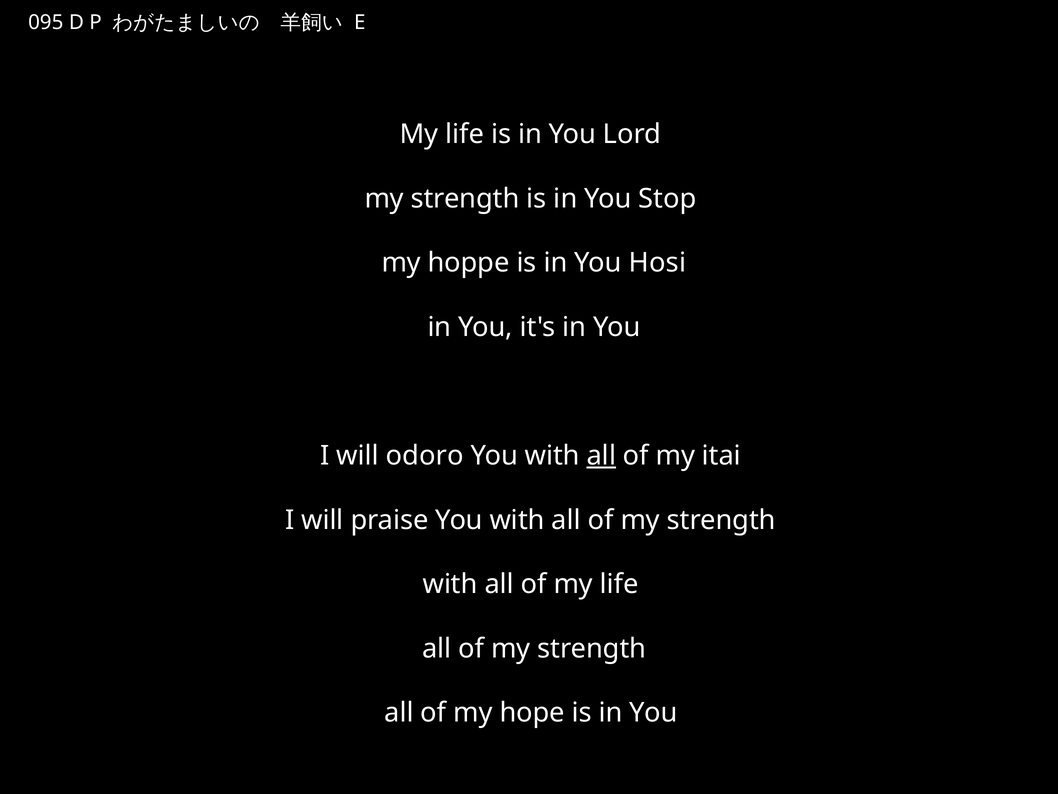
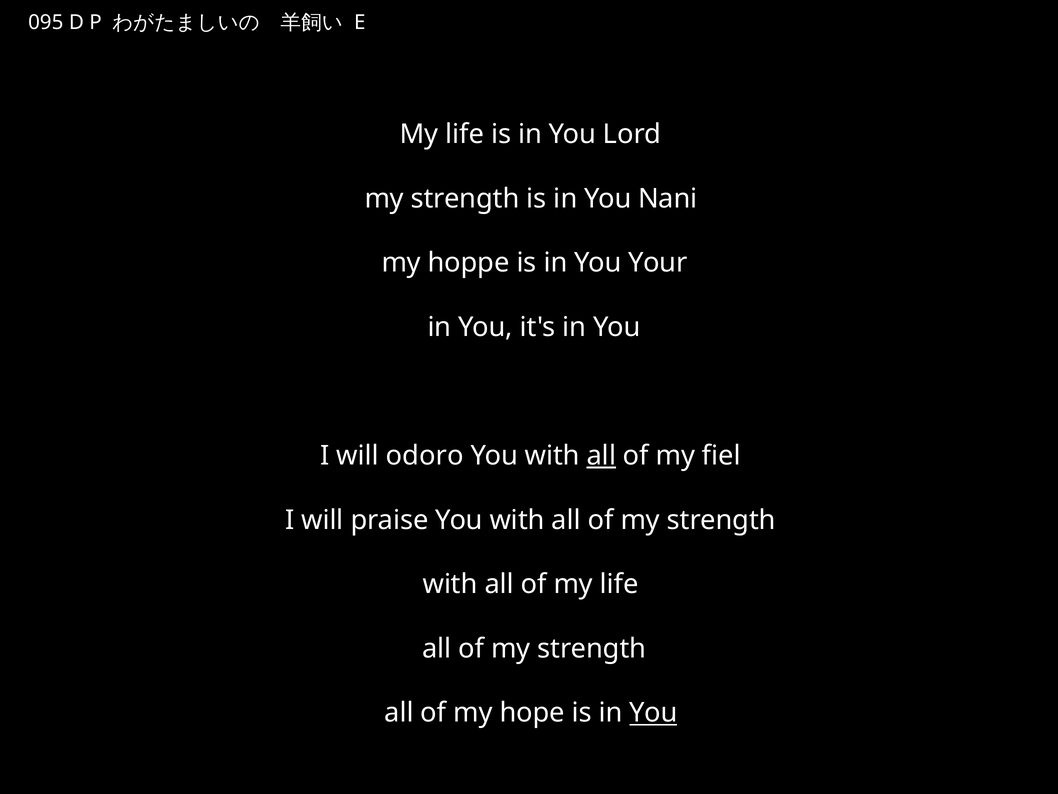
Stop: Stop -> Nani (668, 199)
Hosi: Hosi -> Your (658, 263)
itai: itai -> fiel (721, 455)
You underline: none -> present (653, 712)
